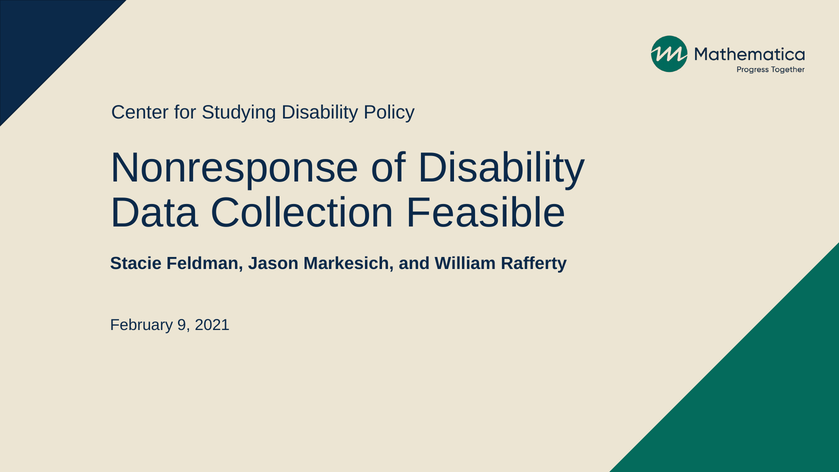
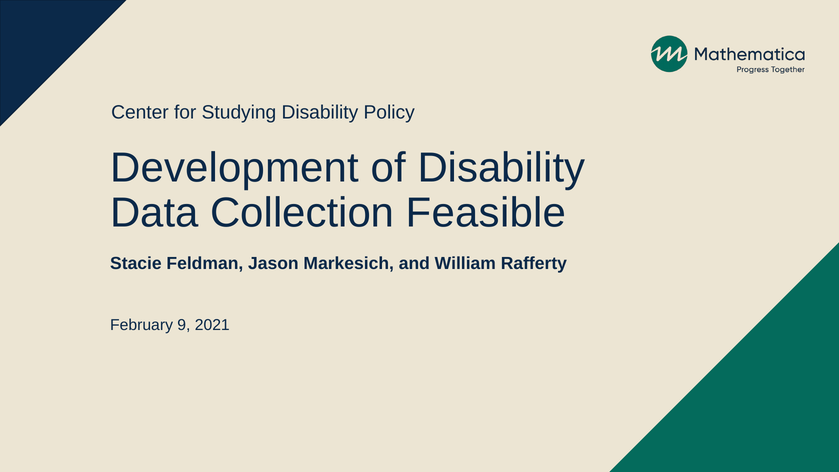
Nonresponse: Nonresponse -> Development (235, 168)
